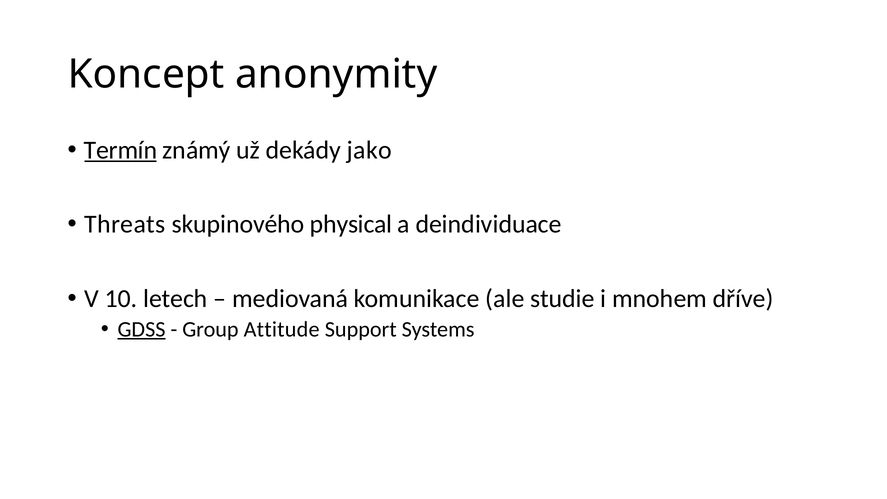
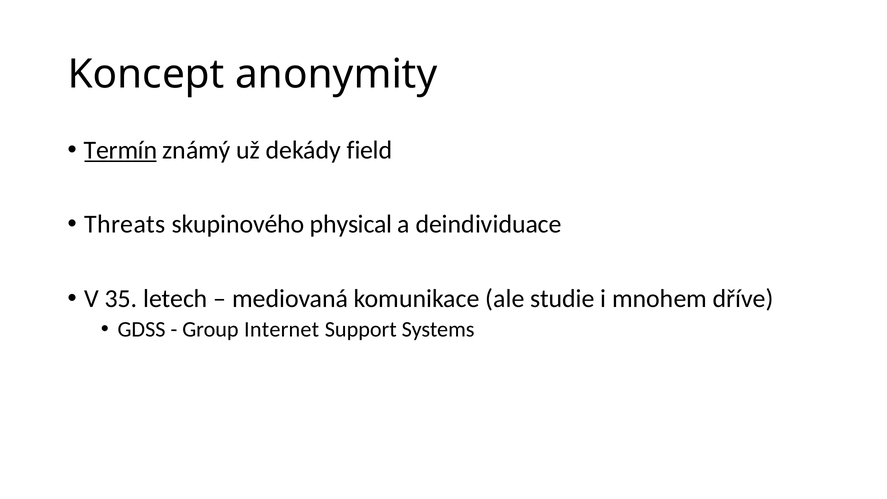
jako: jako -> field (370, 150)
10: 10 -> 35 (121, 299)
GDSS underline: present -> none (142, 329)
Attitude: Attitude -> Internet (282, 329)
